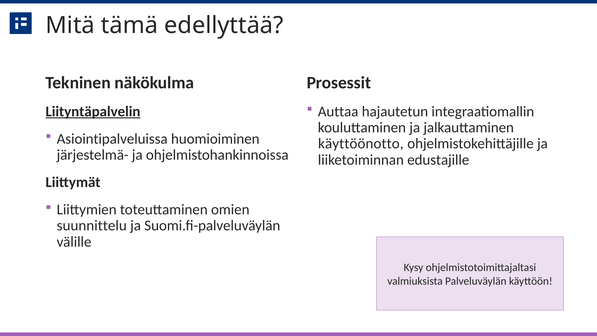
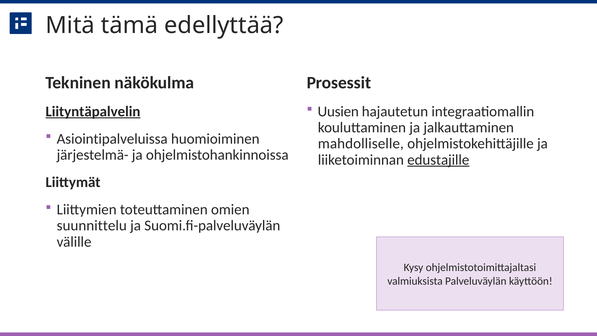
Auttaa: Auttaa -> Uusien (338, 111)
käyttöönotto: käyttöönotto -> mahdolliselle (361, 144)
edustajille underline: none -> present (438, 160)
